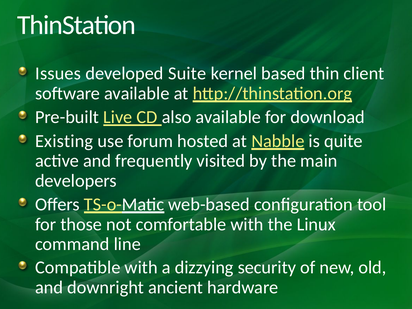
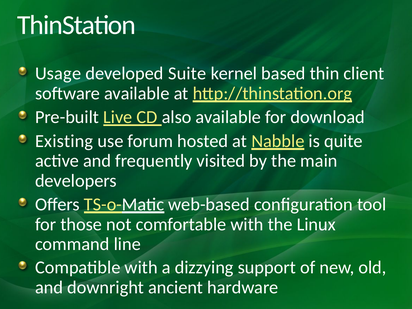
Issues: Issues -> Usage (58, 73)
security: security -> support (267, 268)
